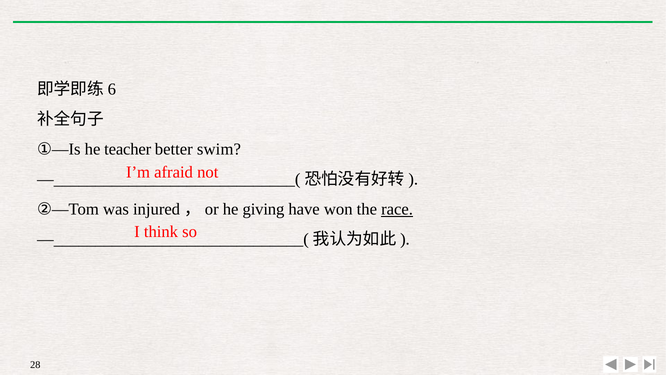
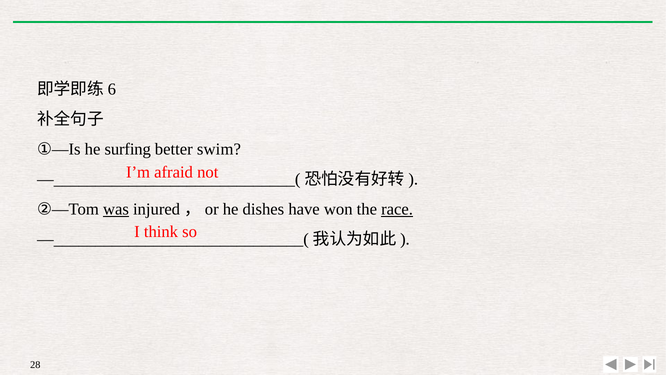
teacher: teacher -> surfing (128, 149)
was underline: none -> present (116, 209)
giving: giving -> dishes (263, 209)
